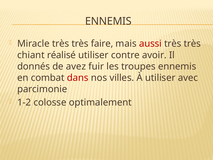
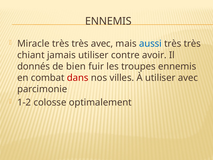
très faire: faire -> avec (102, 44)
aussi colour: red -> blue (150, 44)
réalisé: réalisé -> jamais (61, 55)
avez: avez -> bien (76, 66)
